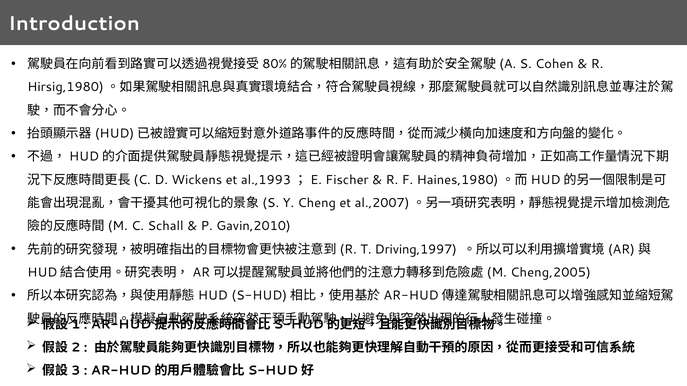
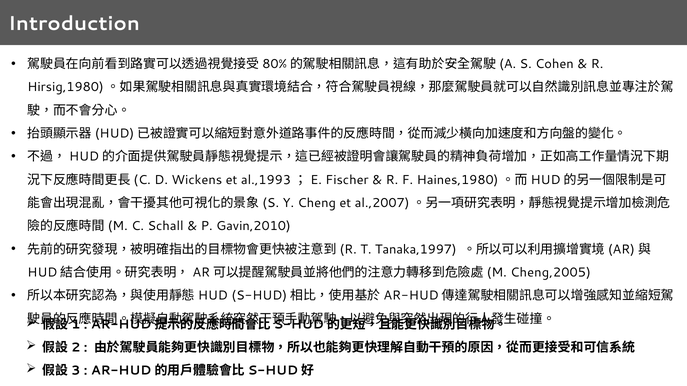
Driving,1997: Driving,1997 -> Tanaka,1997 (416, 250)
